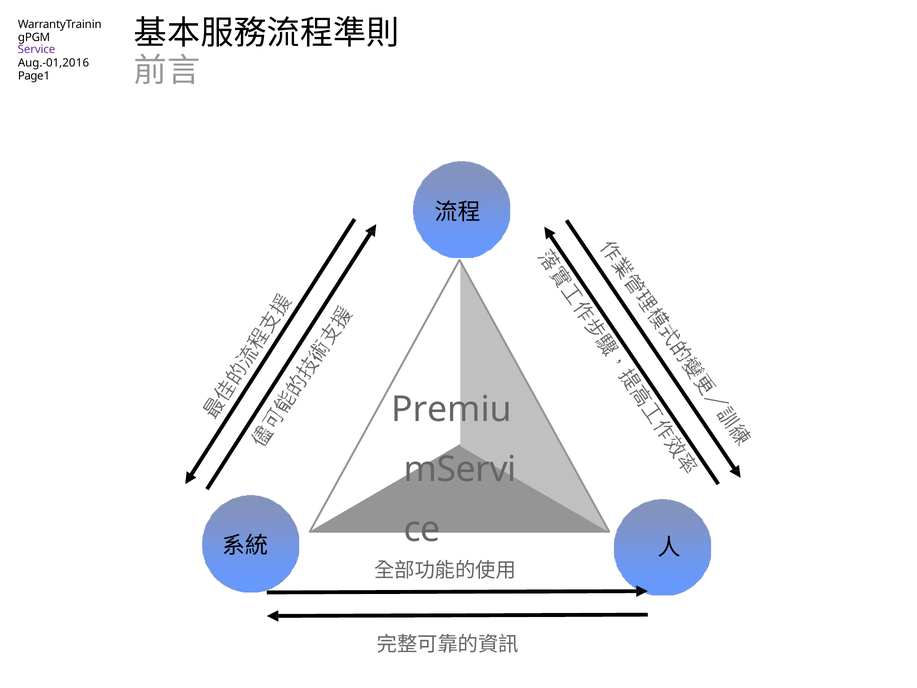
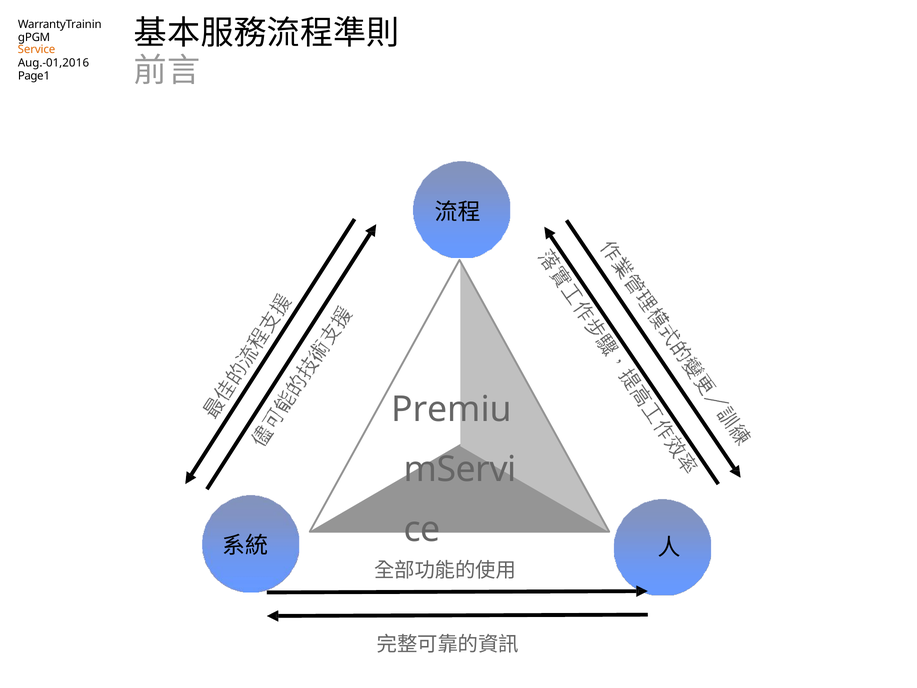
Service colour: purple -> orange (37, 50)
